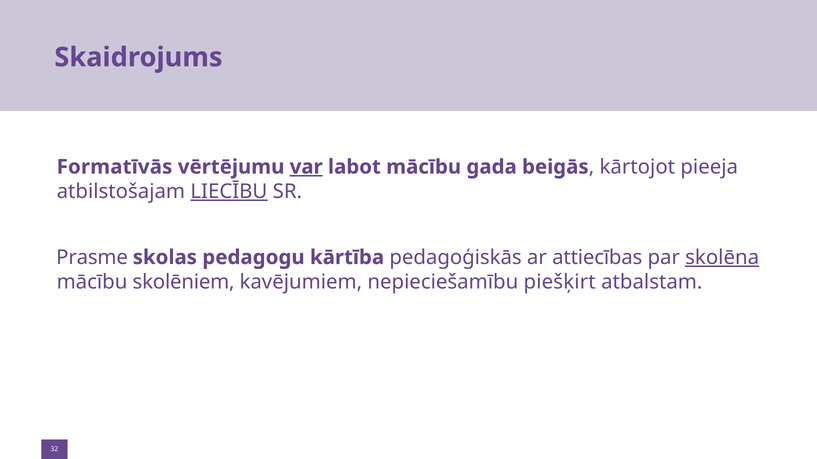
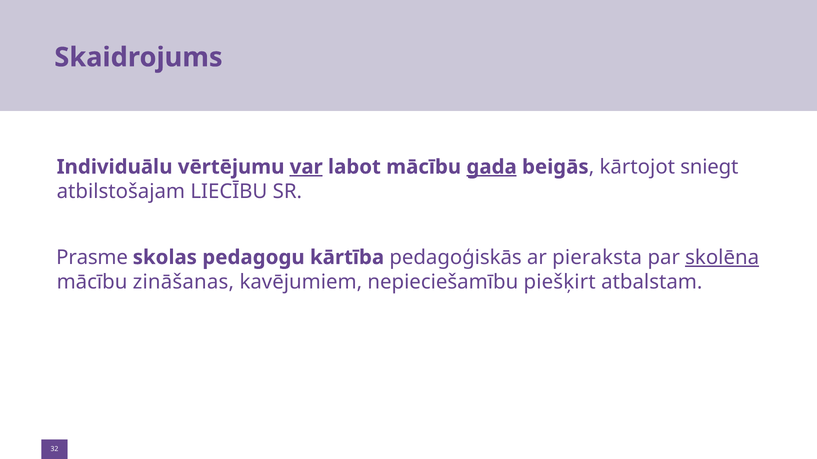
Formatīvās: Formatīvās -> Individuālu (115, 167)
gada underline: none -> present (492, 167)
pieeja: pieeja -> sniegt (709, 167)
LIECĪBU underline: present -> none (229, 192)
attiecības: attiecības -> pieraksta (597, 258)
skolēniem: skolēniem -> zināšanas (183, 282)
